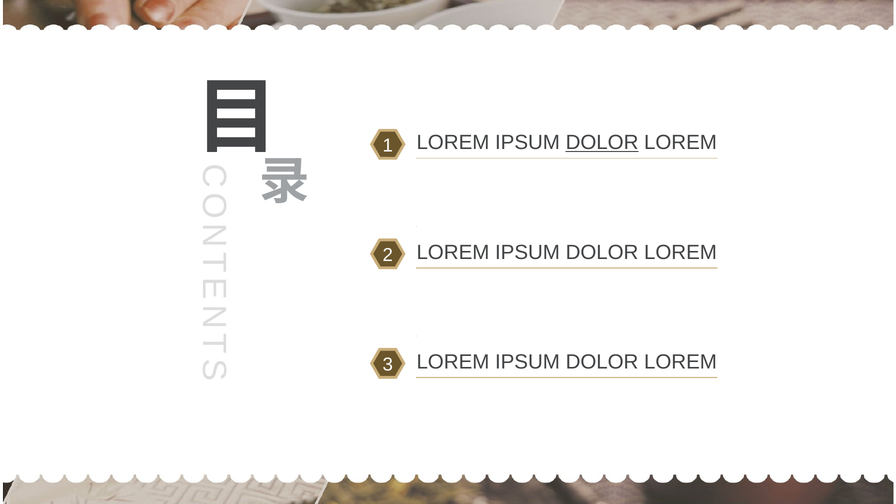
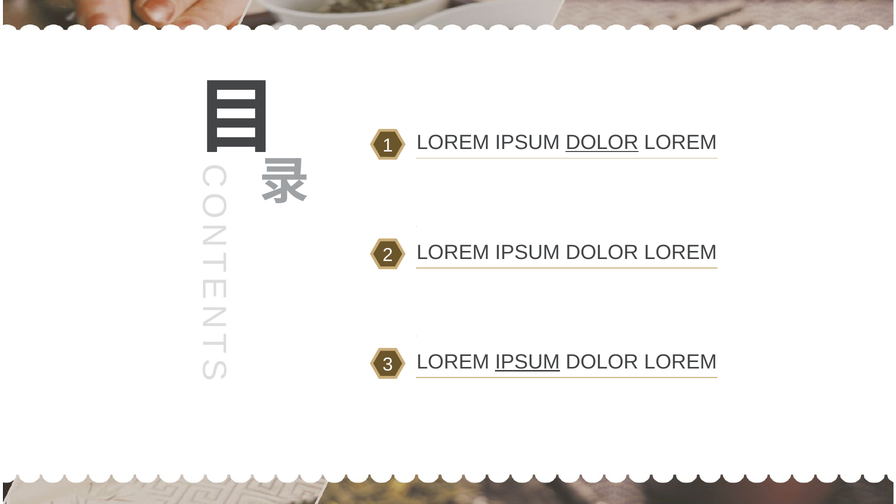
IPSUM underline: none -> present (527, 362)
